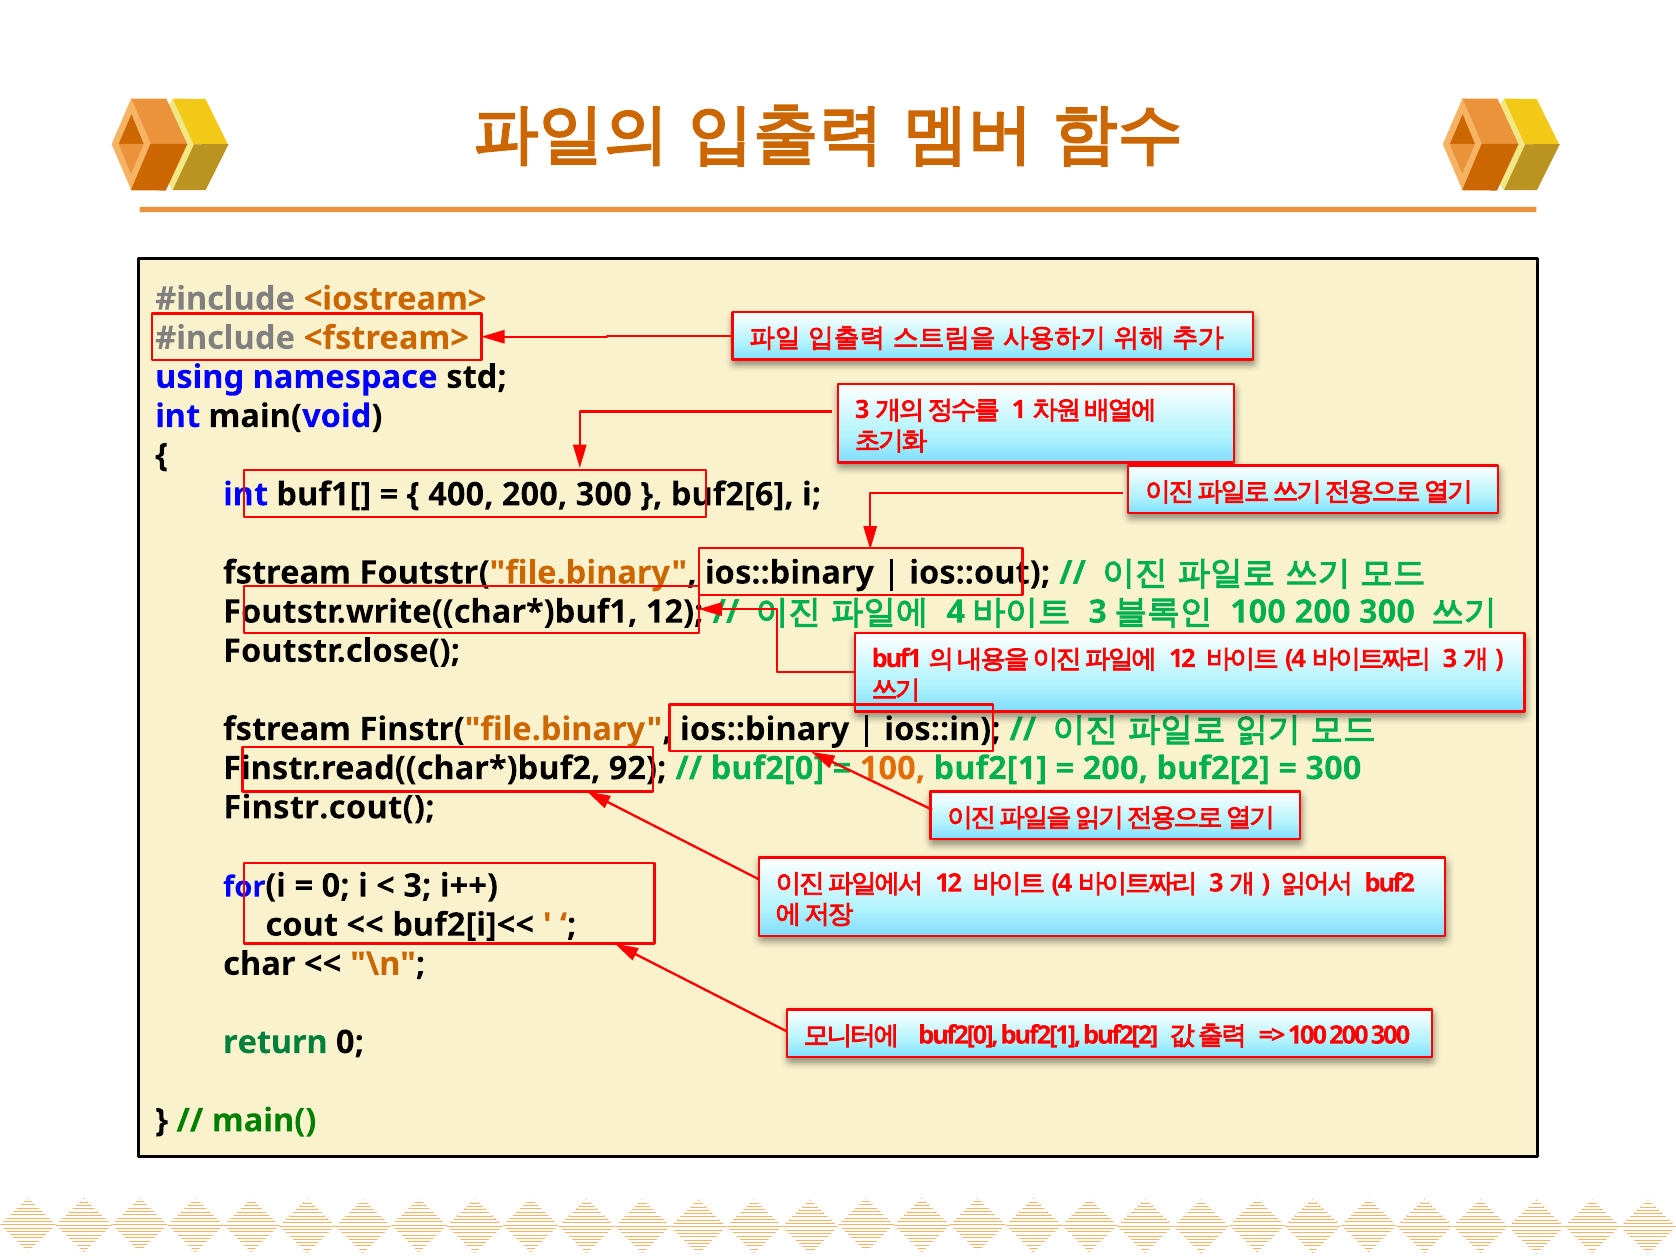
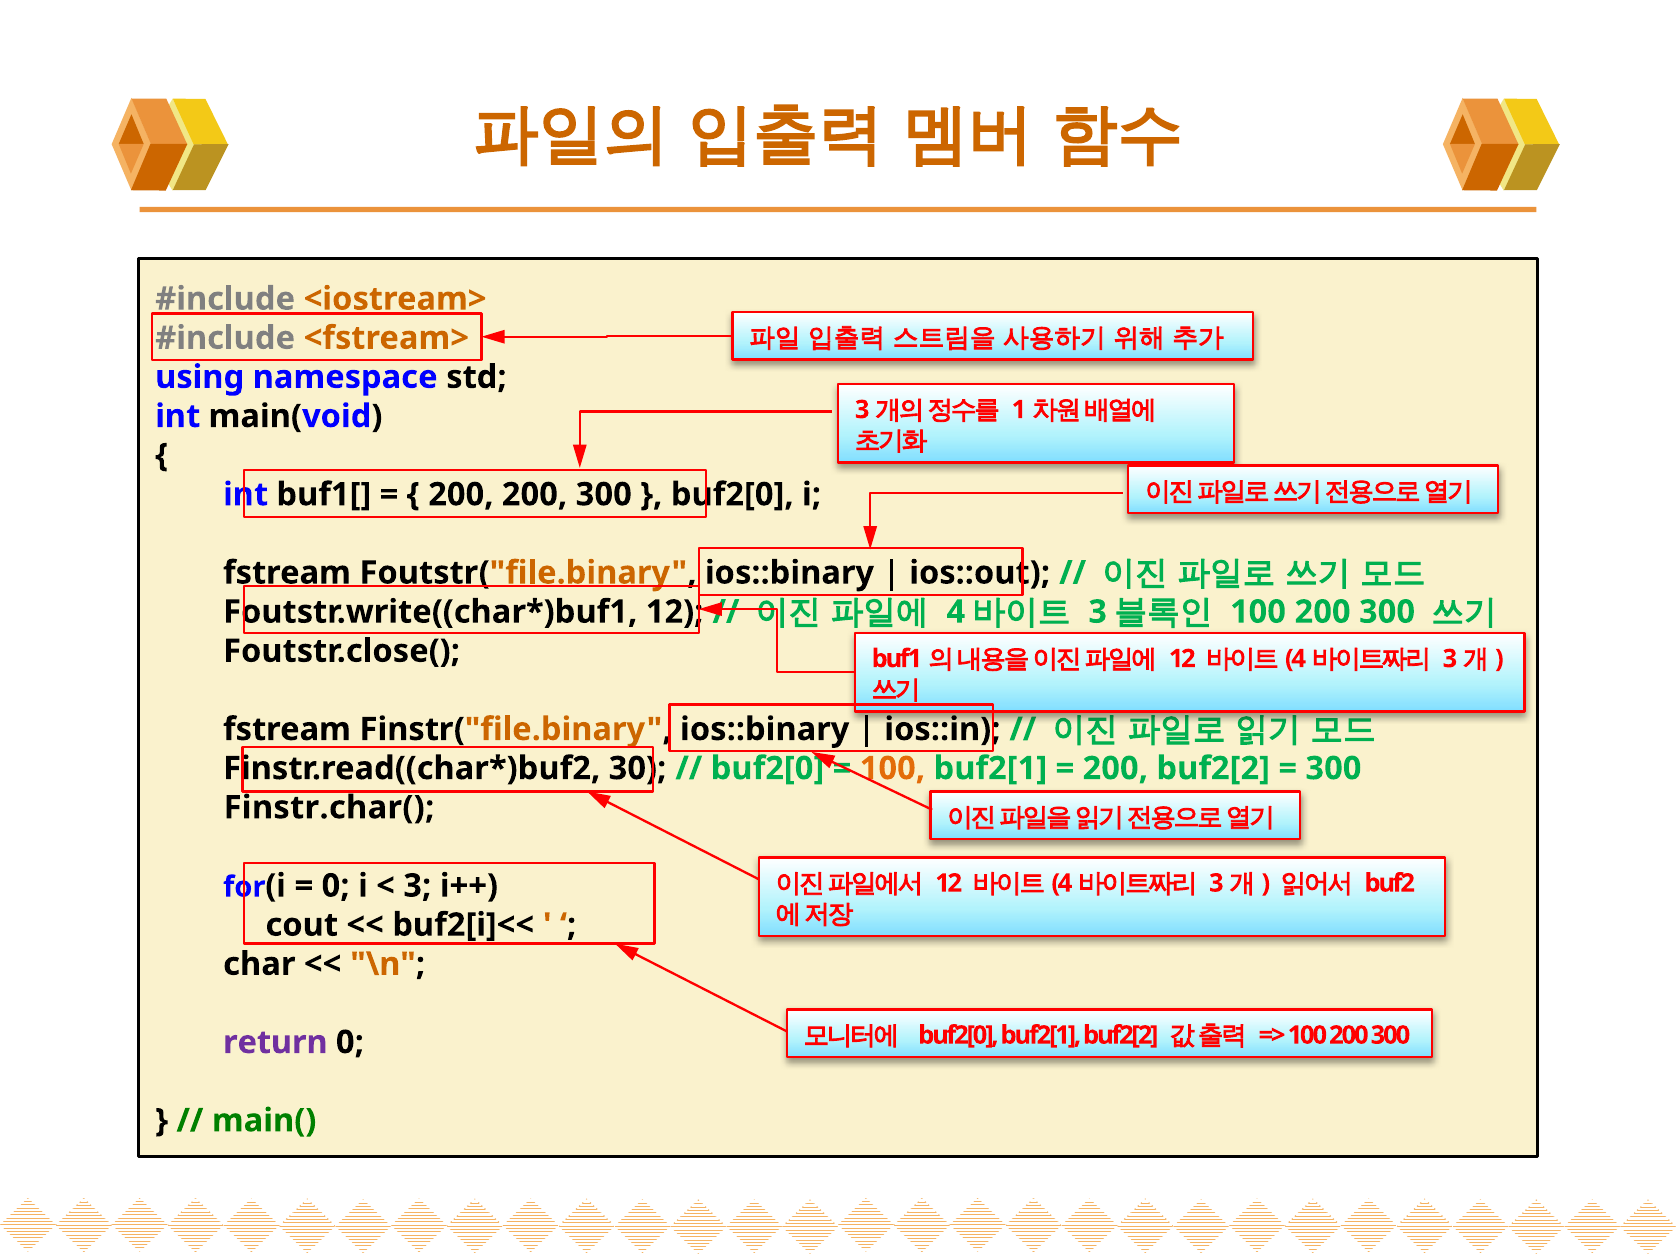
400: 400 -> 200 (461, 495)
buf2[6: buf2[6 -> buf2[0 (732, 495)
92: 92 -> 30 (638, 768)
Finstr.cout(: Finstr.cout( -> Finstr.char( (329, 808)
return colour: green -> purple (275, 1042)
